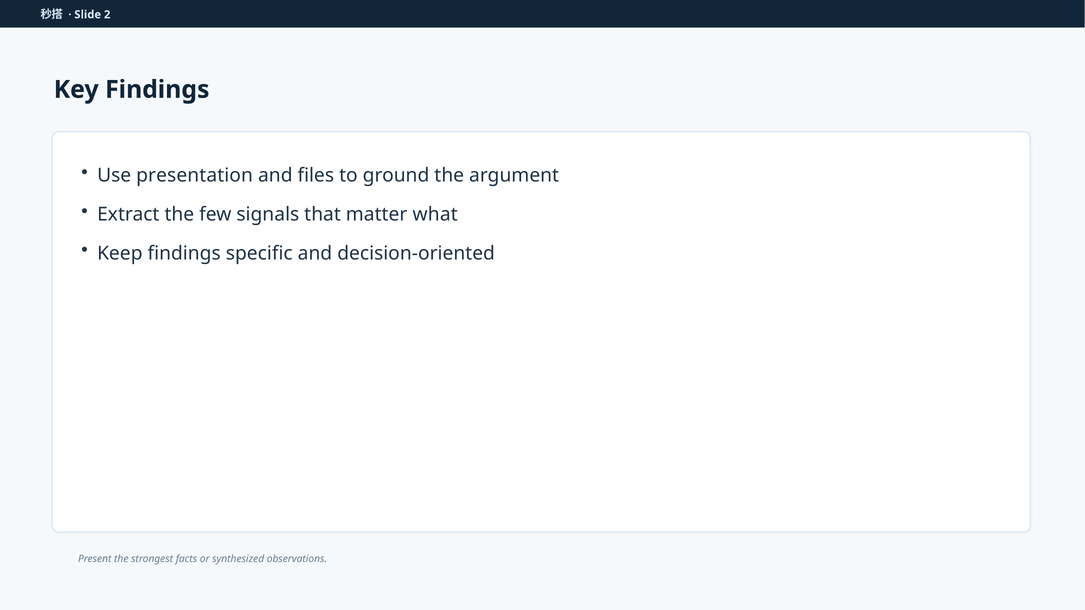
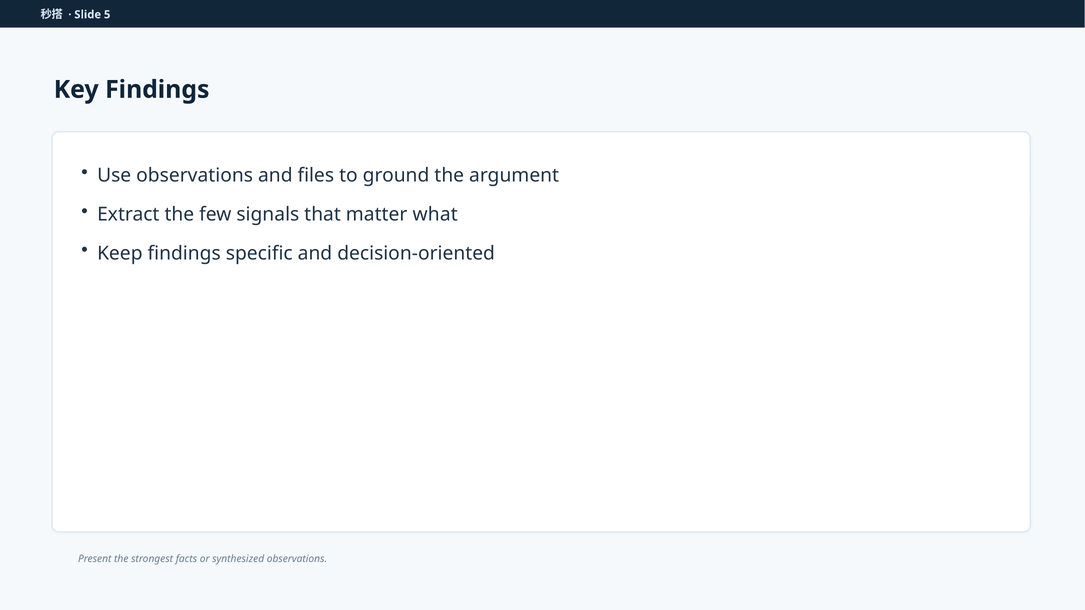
2: 2 -> 5 (107, 15)
Use presentation: presentation -> observations (195, 176)
